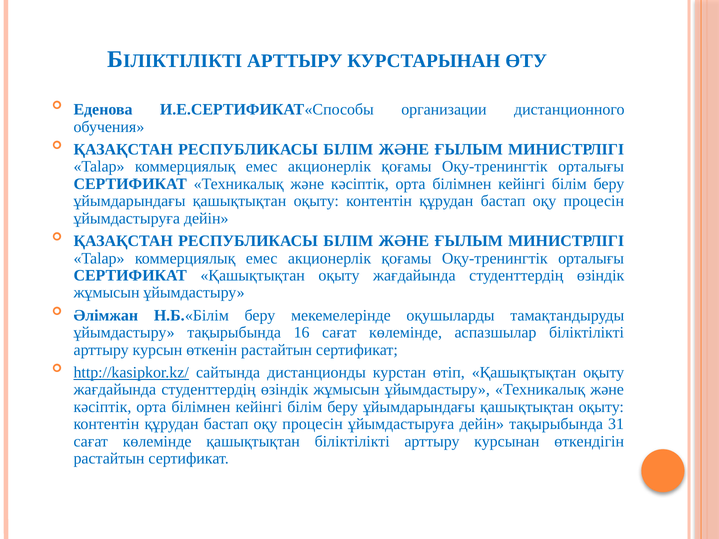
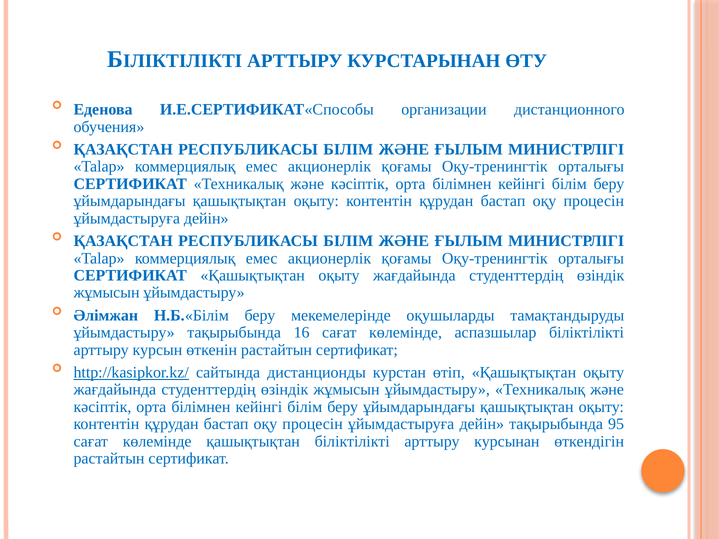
31: 31 -> 95 (616, 424)
